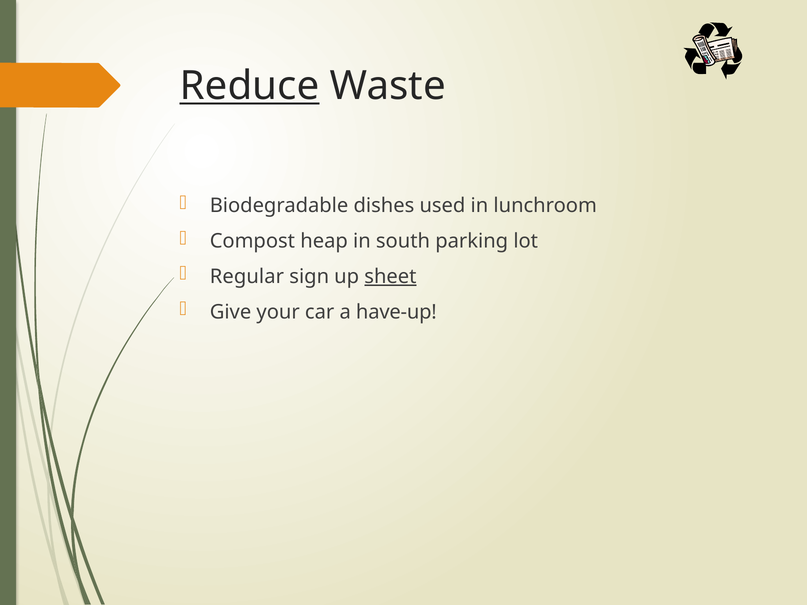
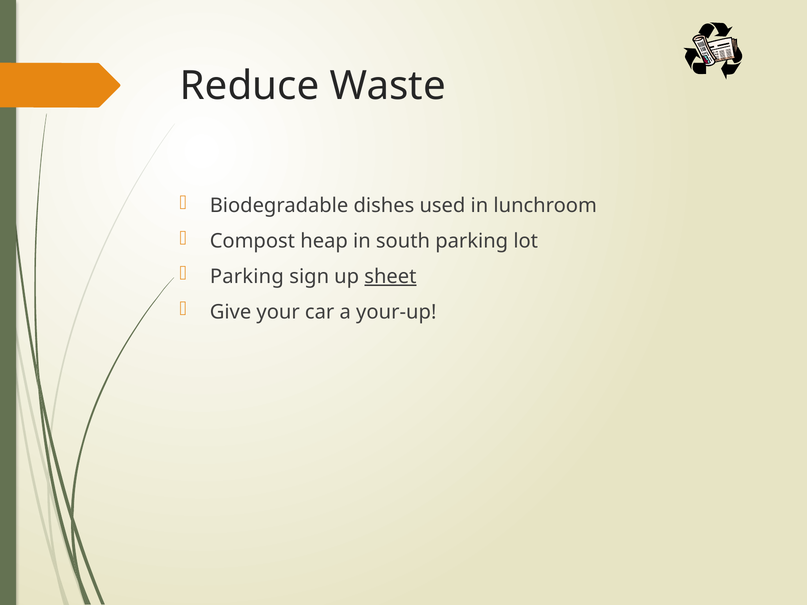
Reduce underline: present -> none (250, 86)
Regular: Regular -> Parking (247, 277)
have-up: have-up -> your-up (396, 312)
